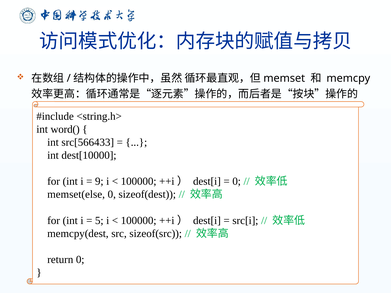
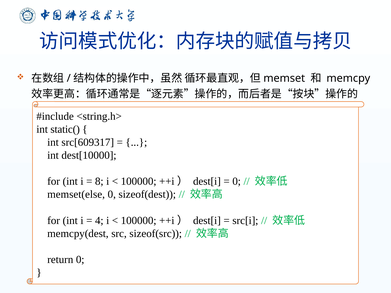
word(: word( -> static( (65, 129)
src[566433: src[566433 -> src[609317 (88, 142)
9: 9 -> 8 (99, 182)
5: 5 -> 4 (99, 221)
